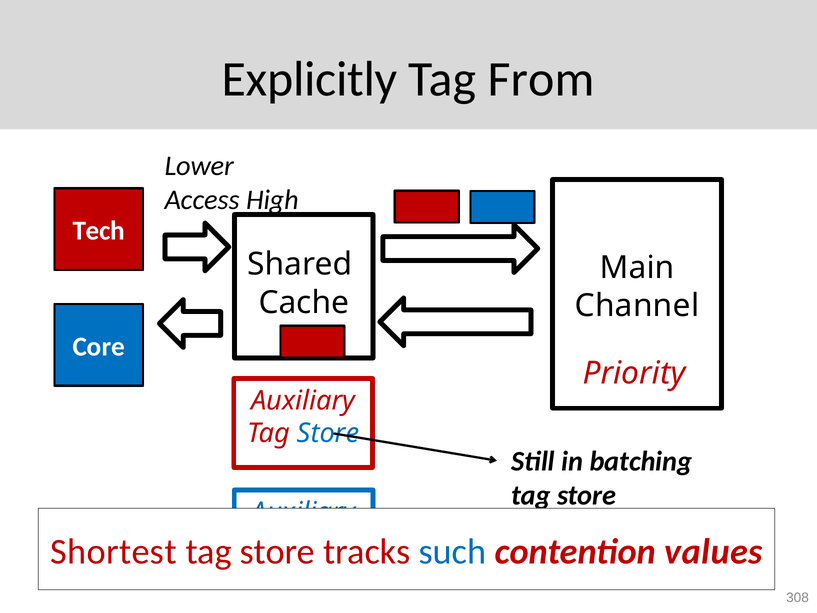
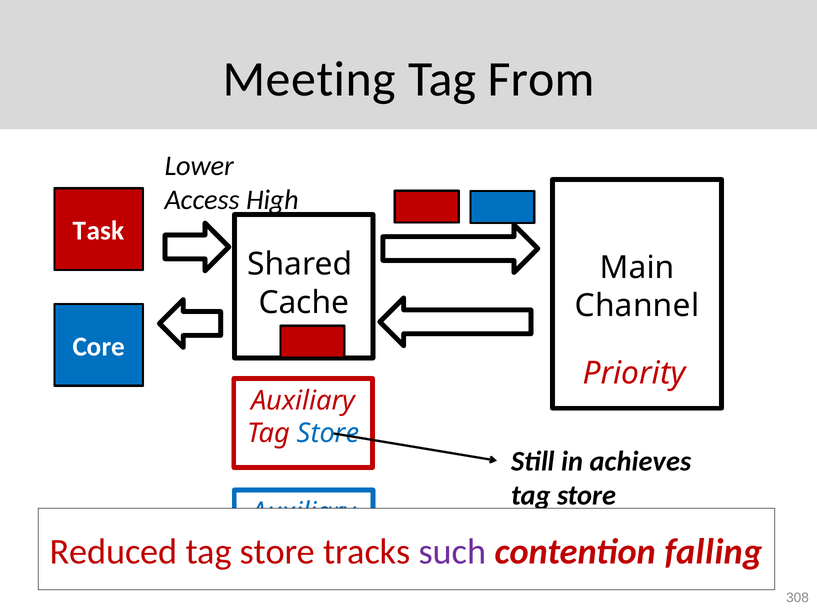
Explicitly: Explicitly -> Meeting (309, 79)
Tech: Tech -> Task (99, 231)
batching: batching -> achieves (641, 461)
Shortest: Shortest -> Reduced (114, 551)
such colour: blue -> purple (452, 551)
values: values -> falling (714, 551)
